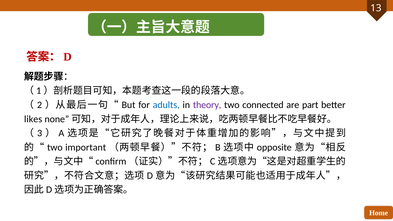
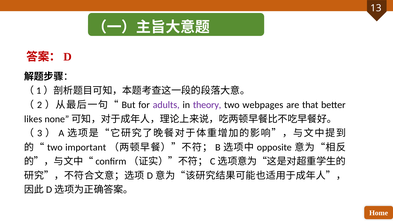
adults colour: blue -> purple (166, 105)
connected: connected -> webpages (263, 105)
part: part -> that (310, 105)
